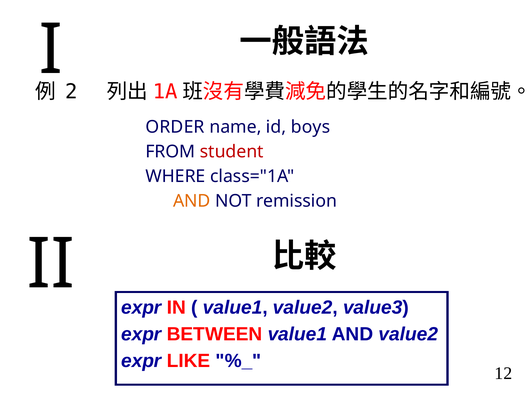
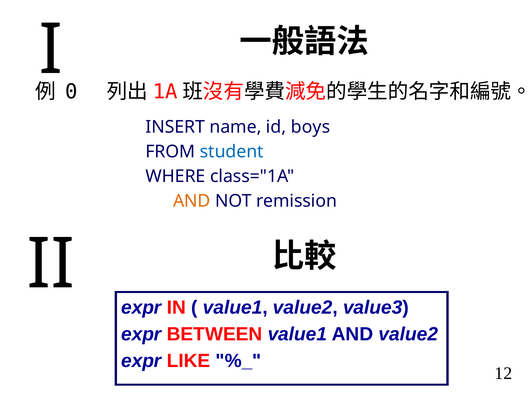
2: 2 -> 0 (71, 92)
ORDER: ORDER -> INSERT (175, 127)
student colour: red -> blue (232, 152)
